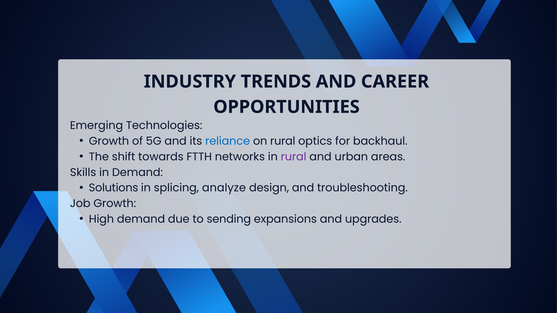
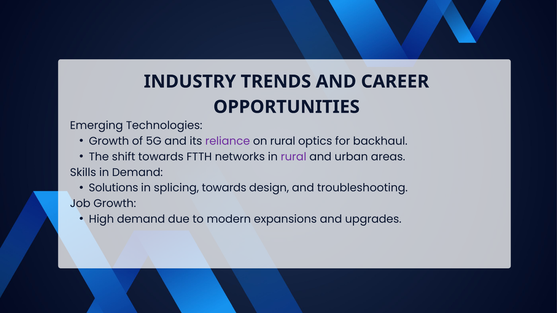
reliance colour: blue -> purple (228, 141)
splicing analyze: analyze -> towards (224, 188)
sending: sending -> modern (229, 219)
